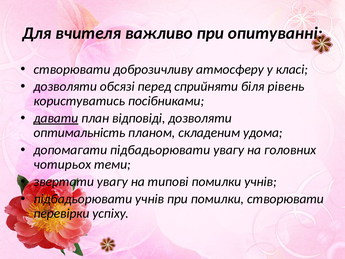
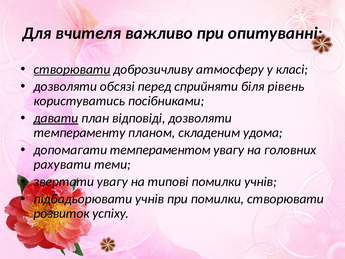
створювати underline: none -> present (72, 69)
оптимальність: оптимальність -> темпераменту (79, 133)
допомагати підбадьорювати: підбадьорювати -> темпераментом (160, 150)
чотирьох: чотирьох -> рахувати (62, 164)
перевірки: перевірки -> розвиток (62, 213)
